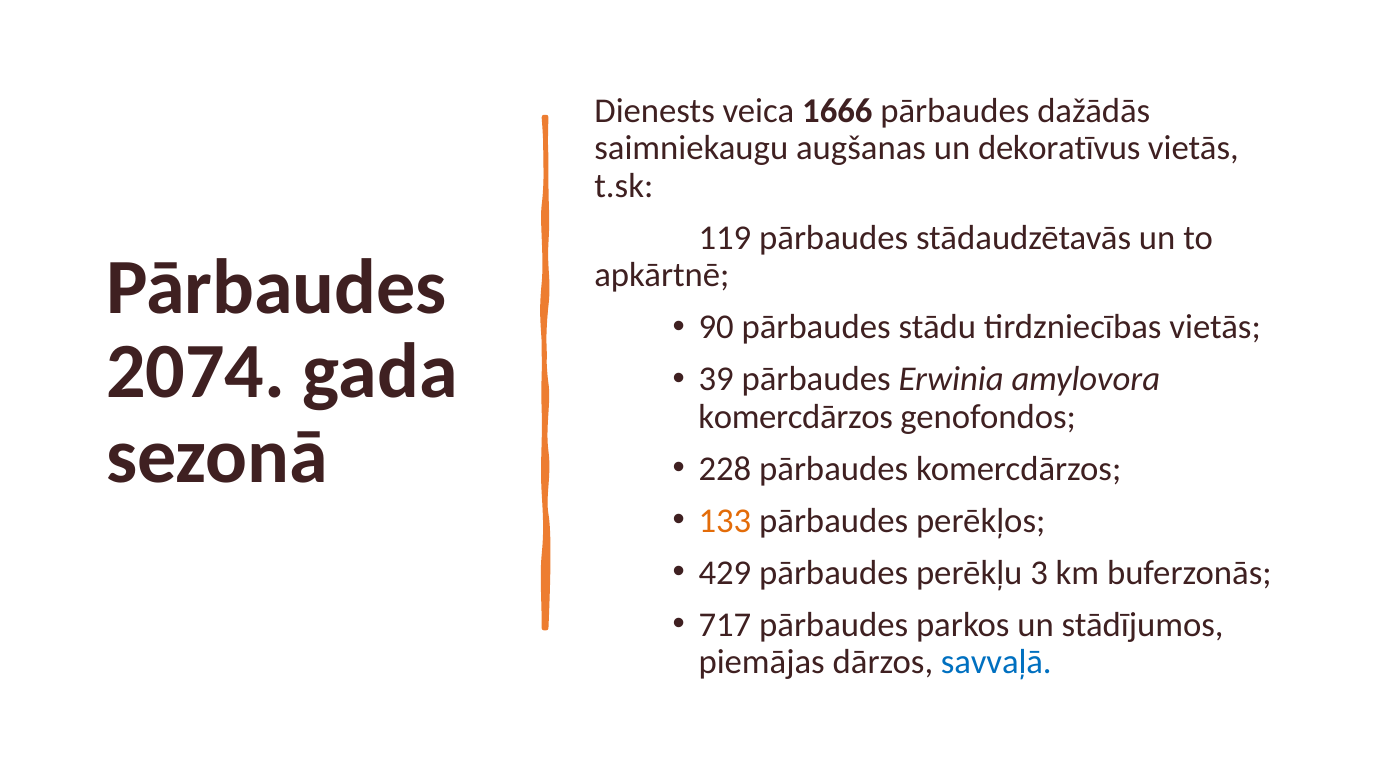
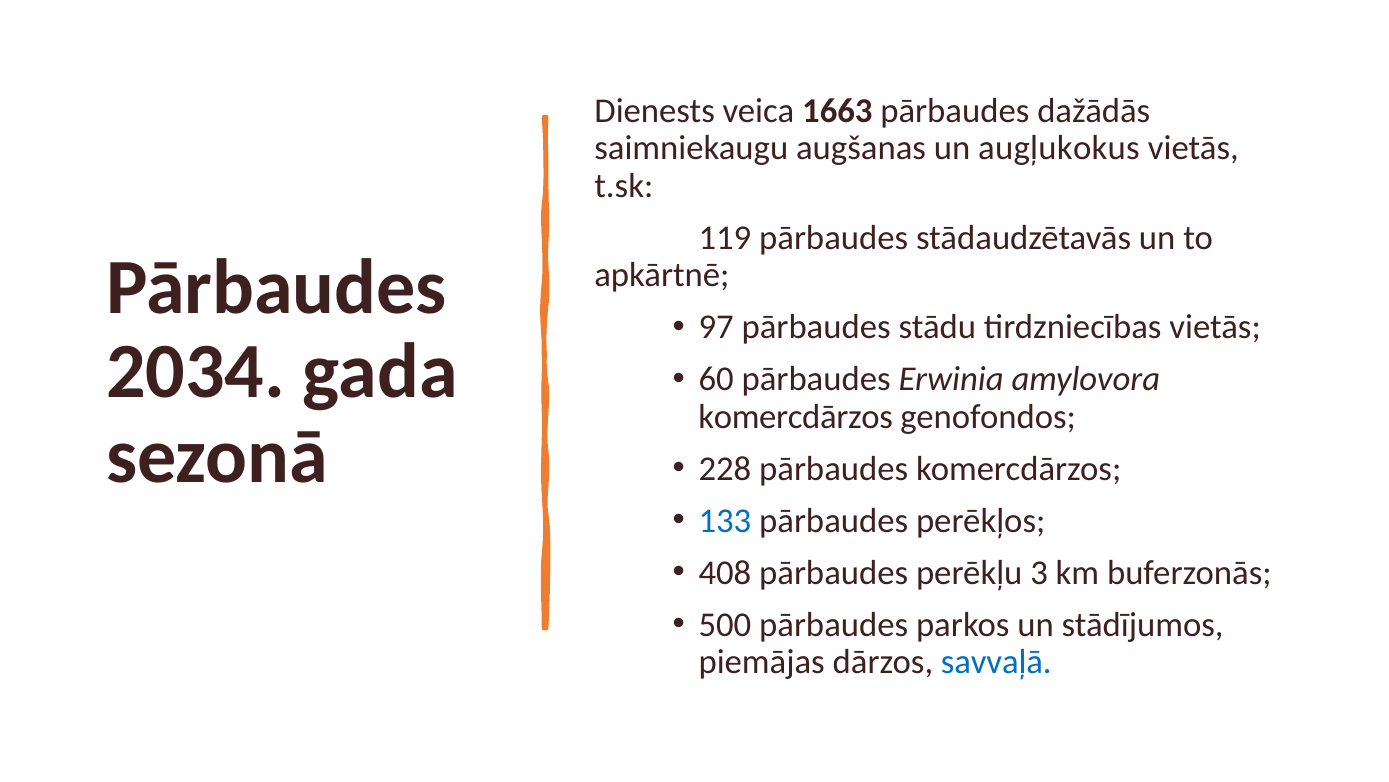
1666: 1666 -> 1663 (837, 111)
dekoratīvus: dekoratīvus -> augļukokus (1059, 148)
90: 90 -> 97 (716, 327)
2074: 2074 -> 2034 (196, 371)
39: 39 -> 60 (716, 379)
133 colour: orange -> blue (725, 520)
429: 429 -> 408 (725, 572)
717: 717 -> 500 (725, 624)
